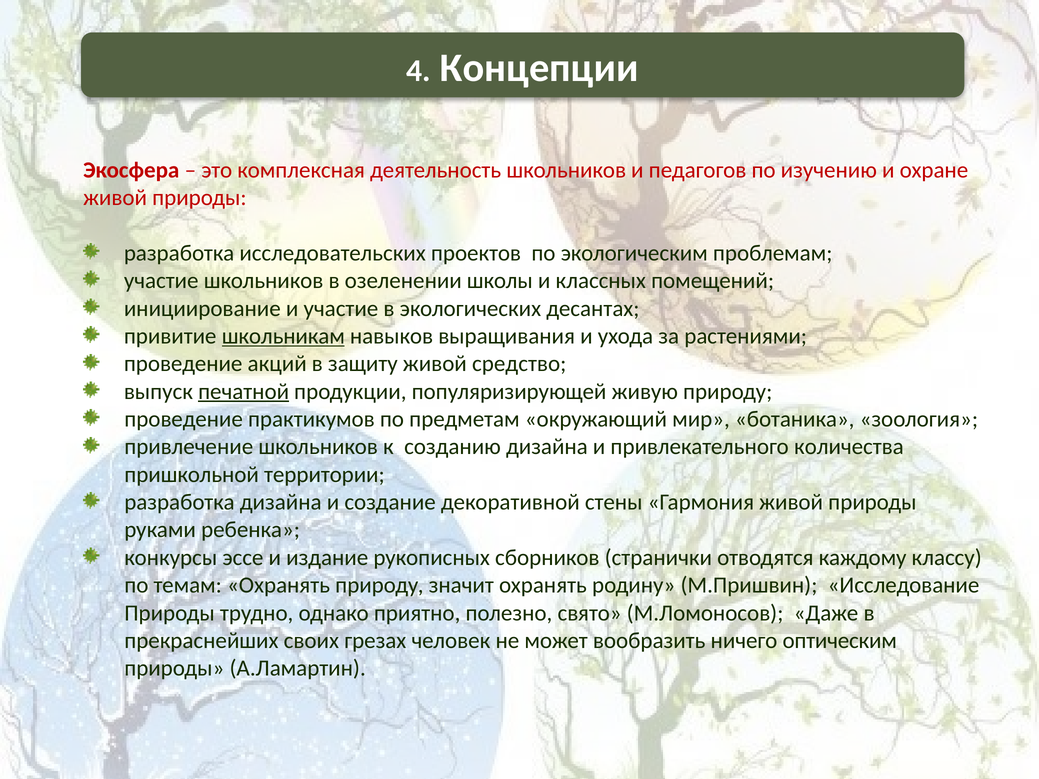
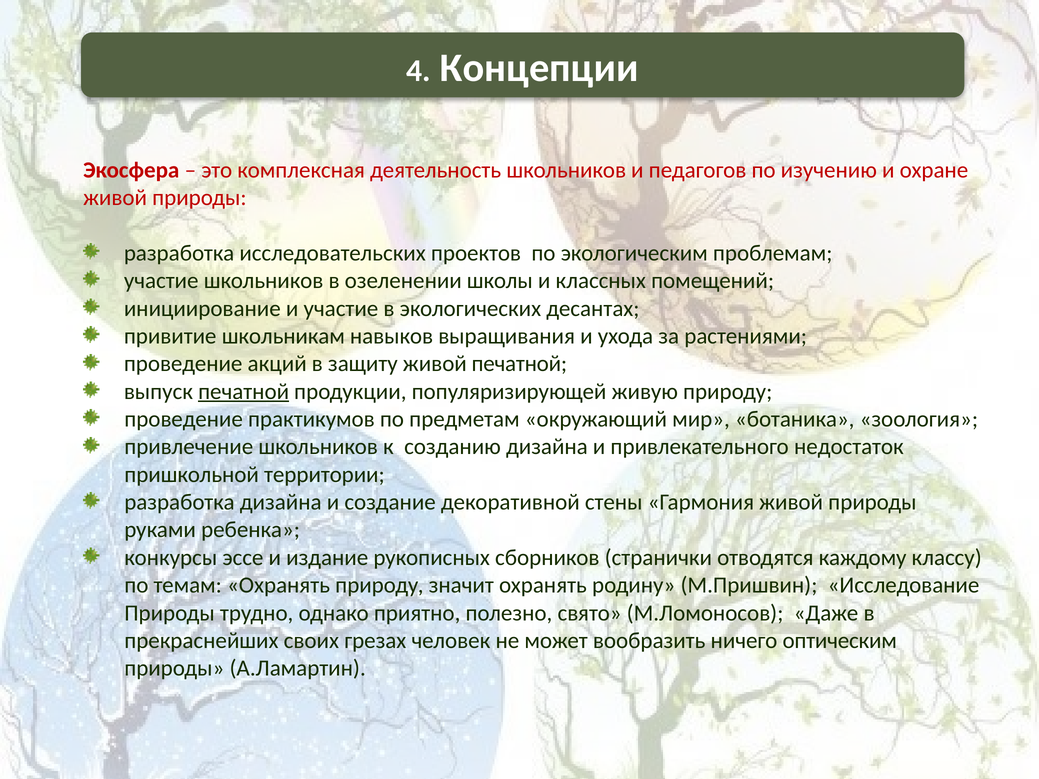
школьникам underline: present -> none (283, 336)
живой средство: средство -> печатной (519, 364)
количества: количества -> недостаток (849, 447)
